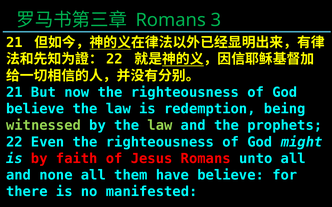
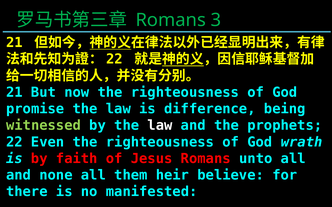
believe: believe -> promise (35, 109)
redemption: redemption -> difference (210, 109)
law colour: light green -> white (160, 126)
might: might -> wrath (302, 142)
have: have -> heir (172, 176)
